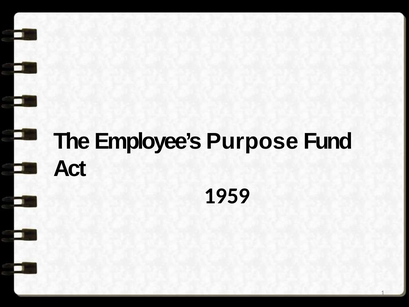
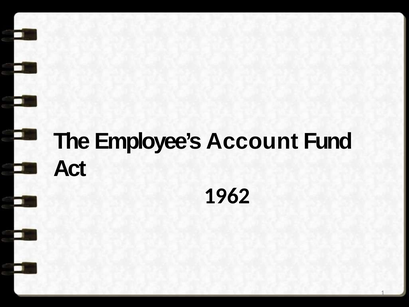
Purpose: Purpose -> Account (252, 141)
1959: 1959 -> 1962 (227, 196)
